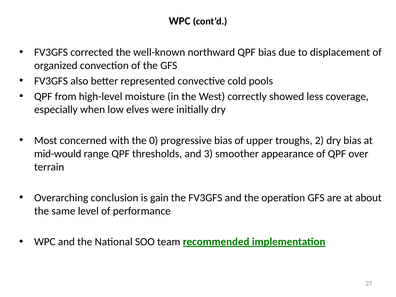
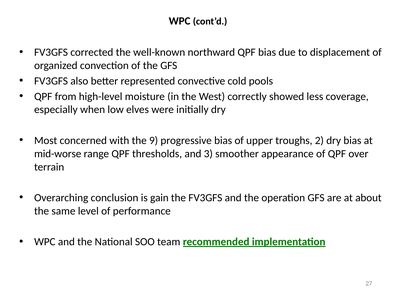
0: 0 -> 9 (154, 140)
mid-would: mid-would -> mid-worse (58, 154)
